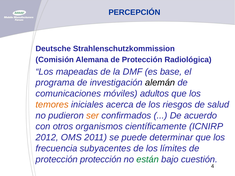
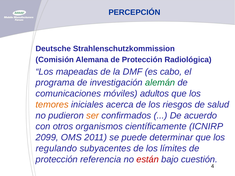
base: base -> cabo (171, 72)
alemán colour: black -> green (160, 83)
2012: 2012 -> 2099 (47, 138)
frecuencia: frecuencia -> regulando (56, 149)
protección protección: protección -> referencia (101, 160)
están colour: green -> red (148, 160)
